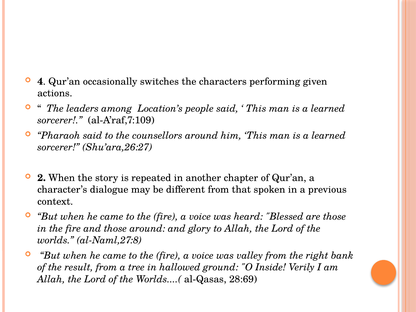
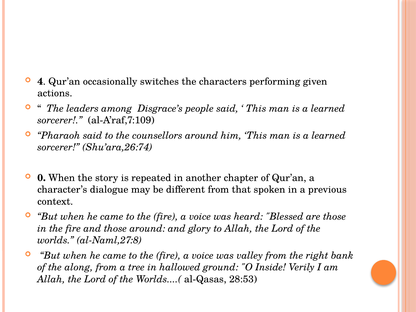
Location’s: Location’s -> Disgrace’s (160, 108)
Shu’ara,26:27: Shu’ara,26:27 -> Shu’ara,26:74 (117, 147)
2: 2 -> 0 (42, 178)
result: result -> along (79, 267)
28:69: 28:69 -> 28:53 (243, 279)
